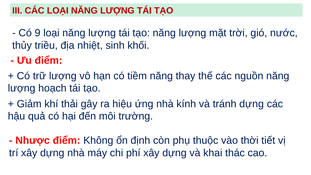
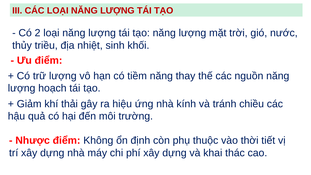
9: 9 -> 2 (38, 33)
tránh dựng: dựng -> chiều (252, 104)
